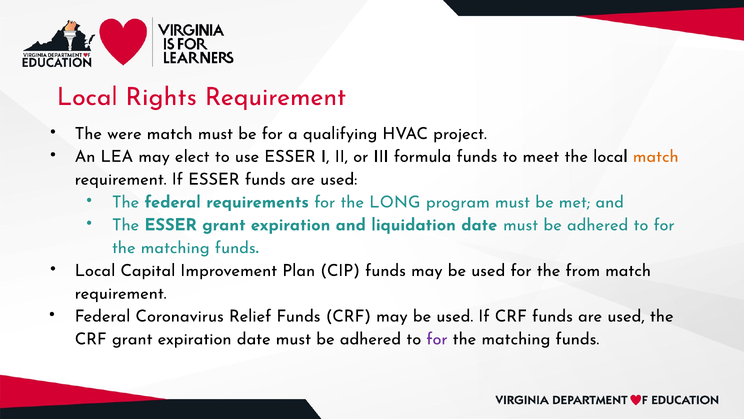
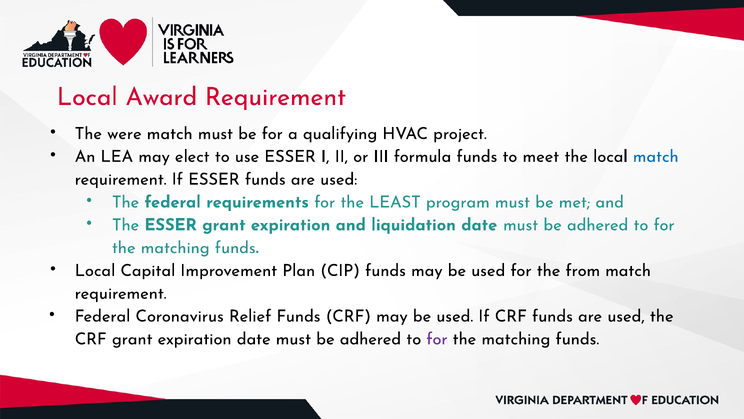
Rights: Rights -> Award (161, 97)
match colour: orange -> blue (656, 156)
LONG: LONG -> LEAST (395, 202)
